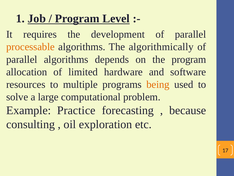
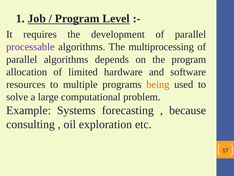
processable colour: orange -> purple (30, 47)
algorithmically: algorithmically -> multiprocessing (161, 47)
Practice: Practice -> Systems (76, 110)
